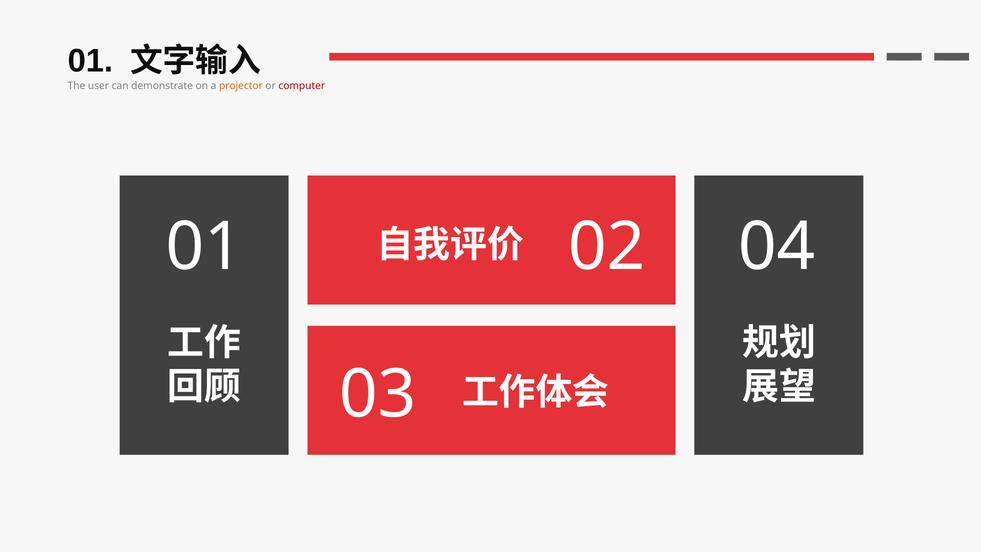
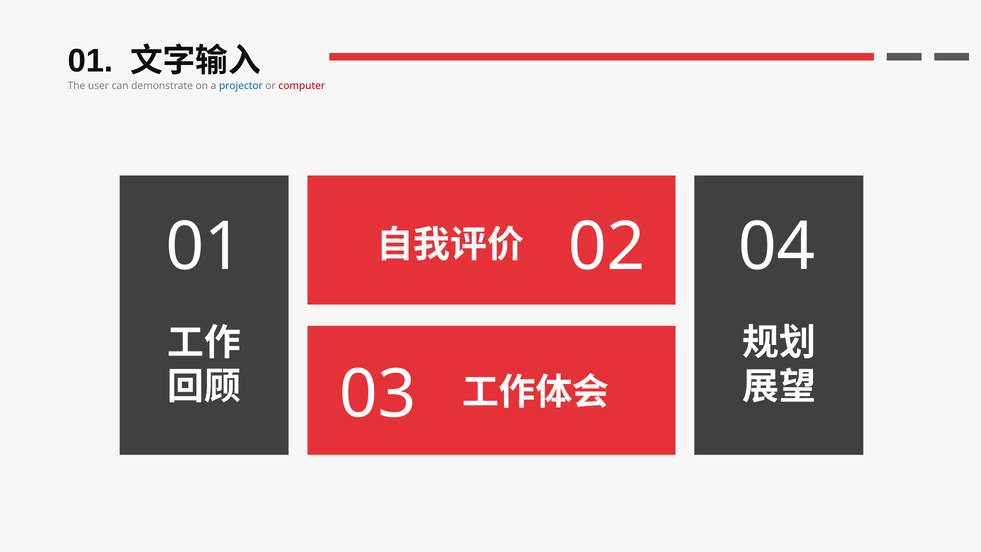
projector colour: orange -> blue (241, 86)
